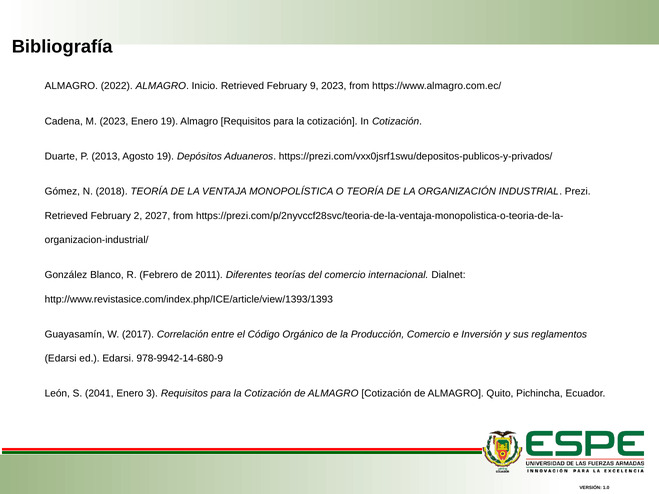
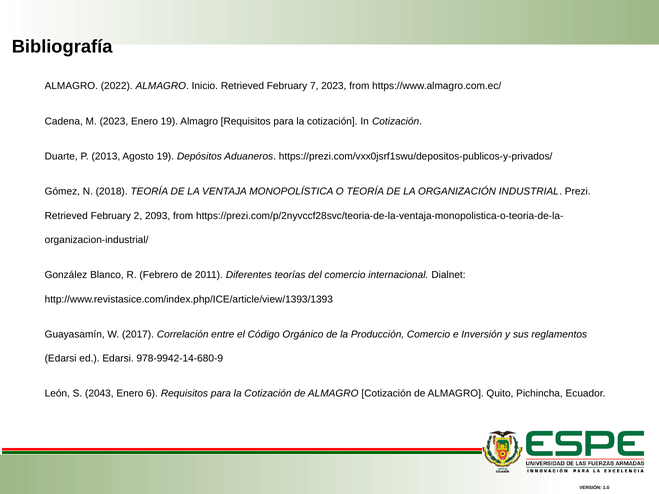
9: 9 -> 7 (314, 86)
2027: 2027 -> 2093 (158, 216)
2041: 2041 -> 2043 (99, 394)
3: 3 -> 6 (152, 394)
